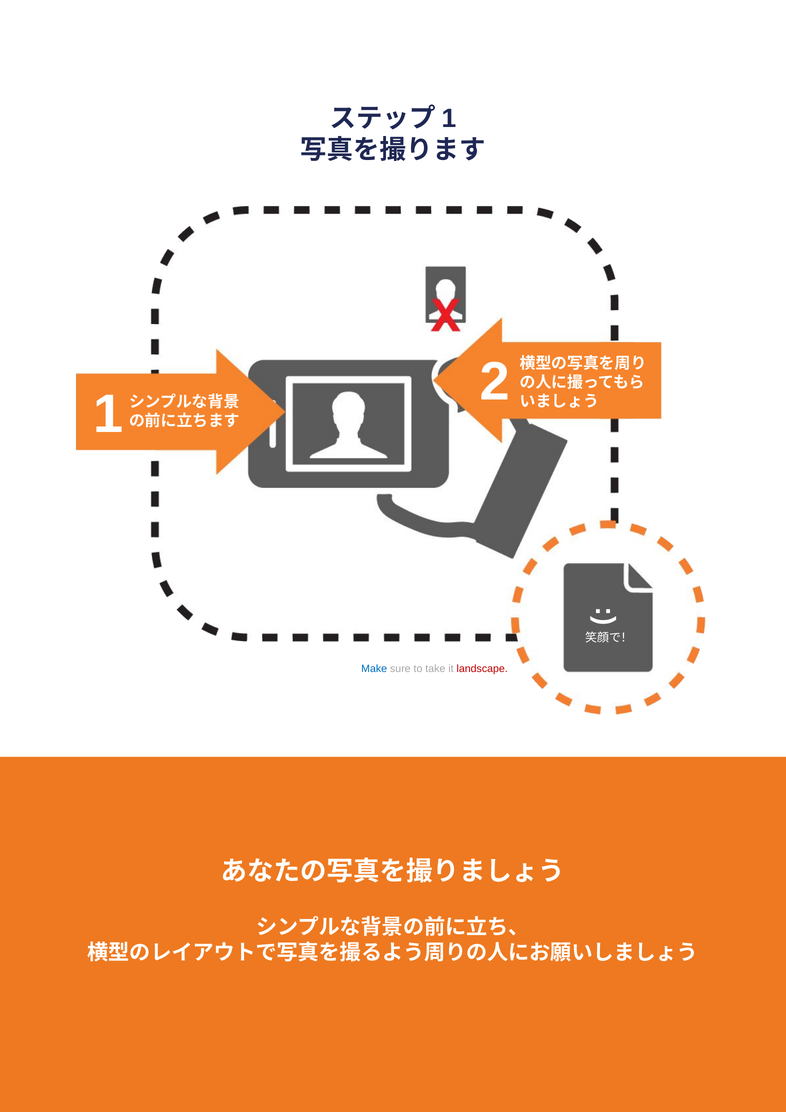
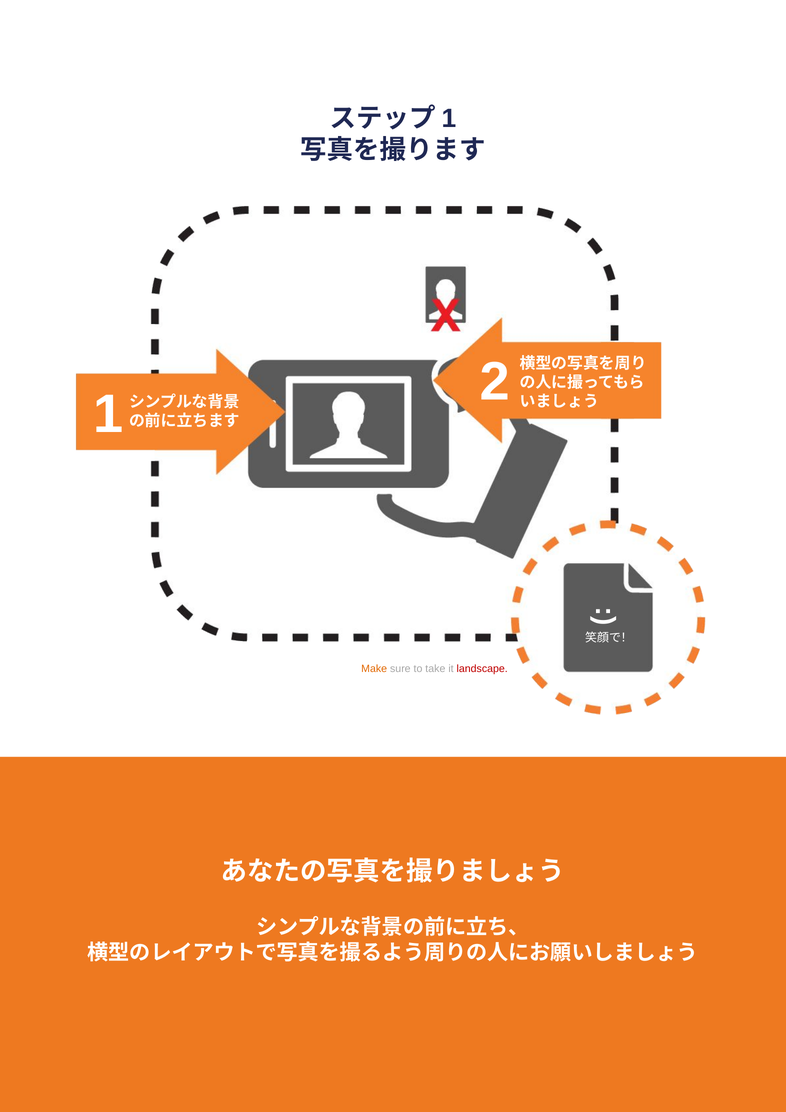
Make colour: blue -> orange (374, 669)
